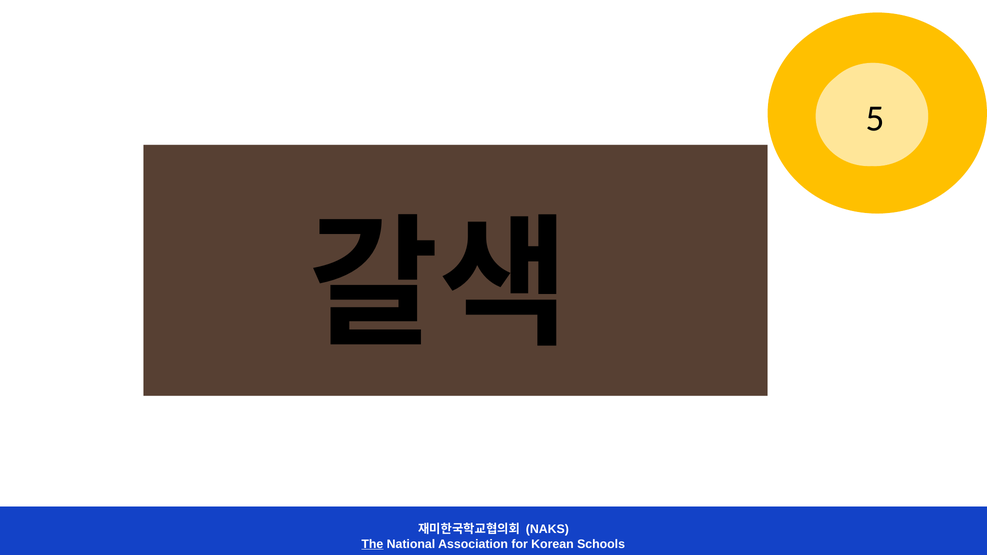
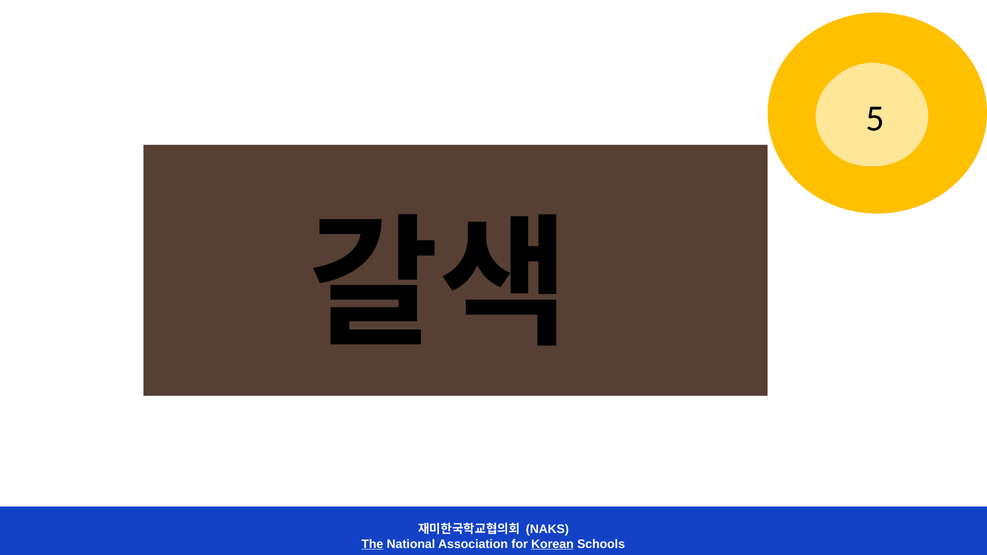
Korean underline: none -> present (552, 544)
